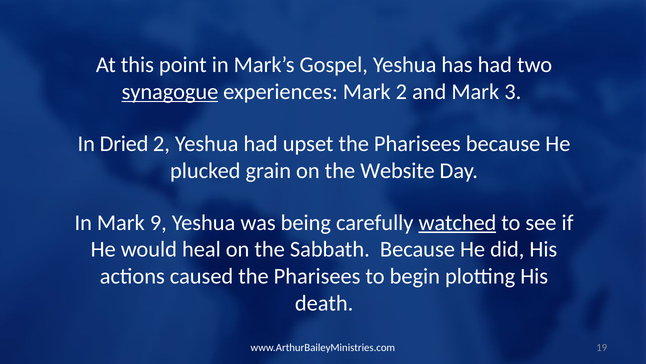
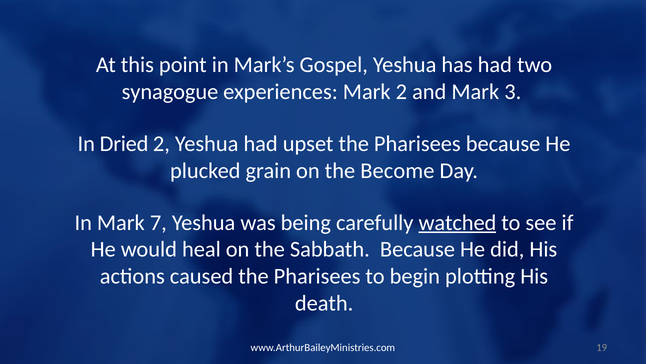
synagogue underline: present -> none (170, 92)
Website: Website -> Become (397, 170)
9: 9 -> 7 (158, 222)
